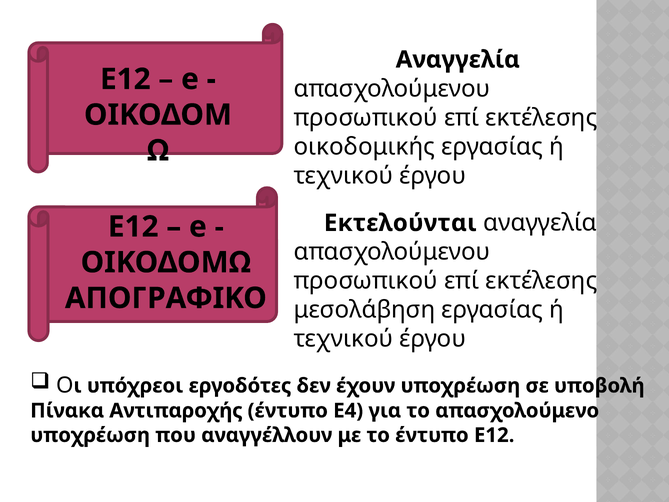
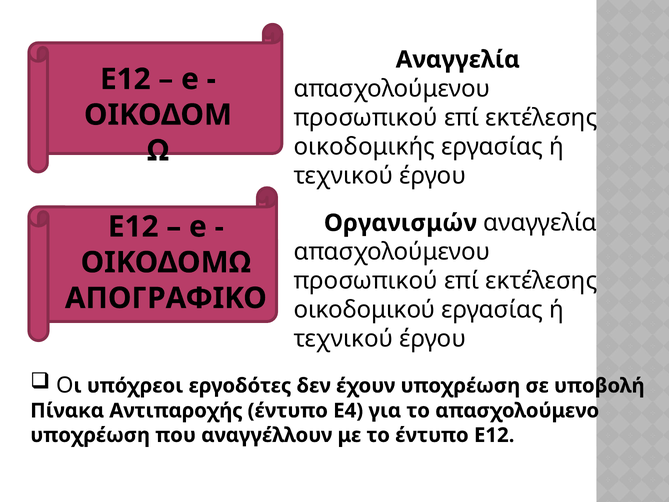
Εκτελούνται: Εκτελούνται -> Οργανισμών (400, 223)
μεσολάβηση: μεσολάβηση -> οικοδομικού (365, 310)
